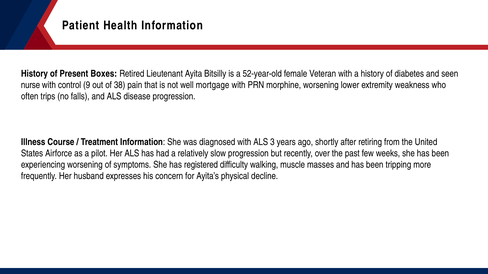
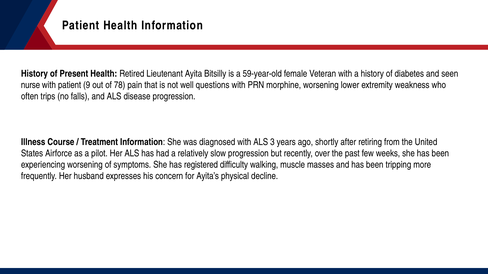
Present Boxes: Boxes -> Health (104, 74)
52-year-old: 52-year-old -> 59-year-old (262, 74)
with control: control -> patient (70, 85)
38: 38 -> 78 (120, 85)
mortgage: mortgage -> questions (213, 85)
